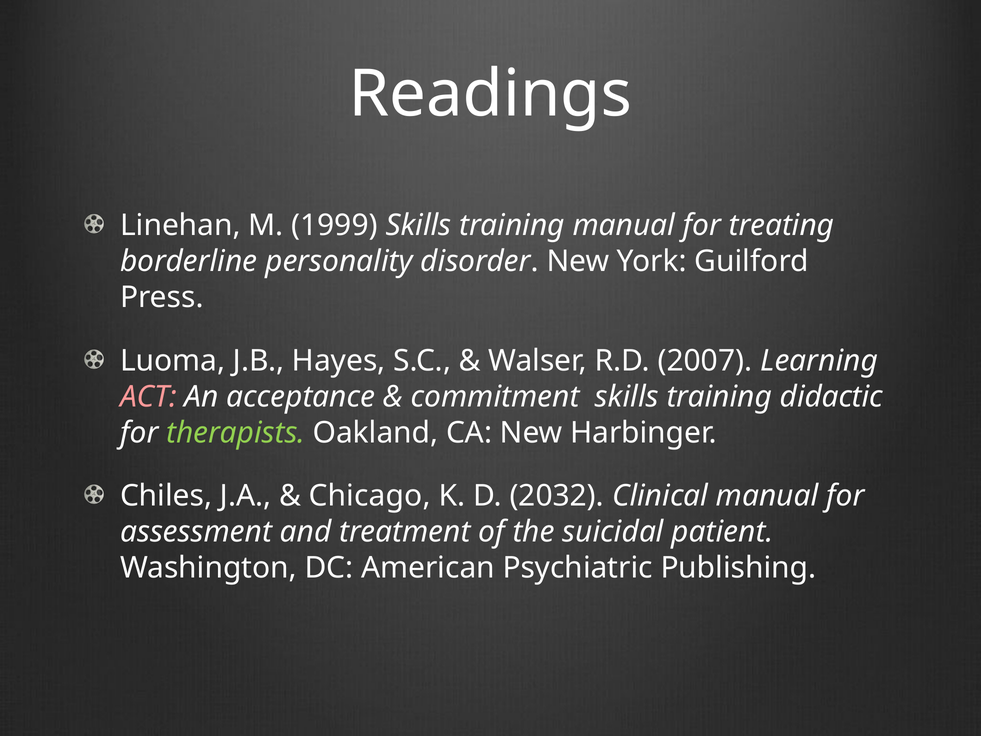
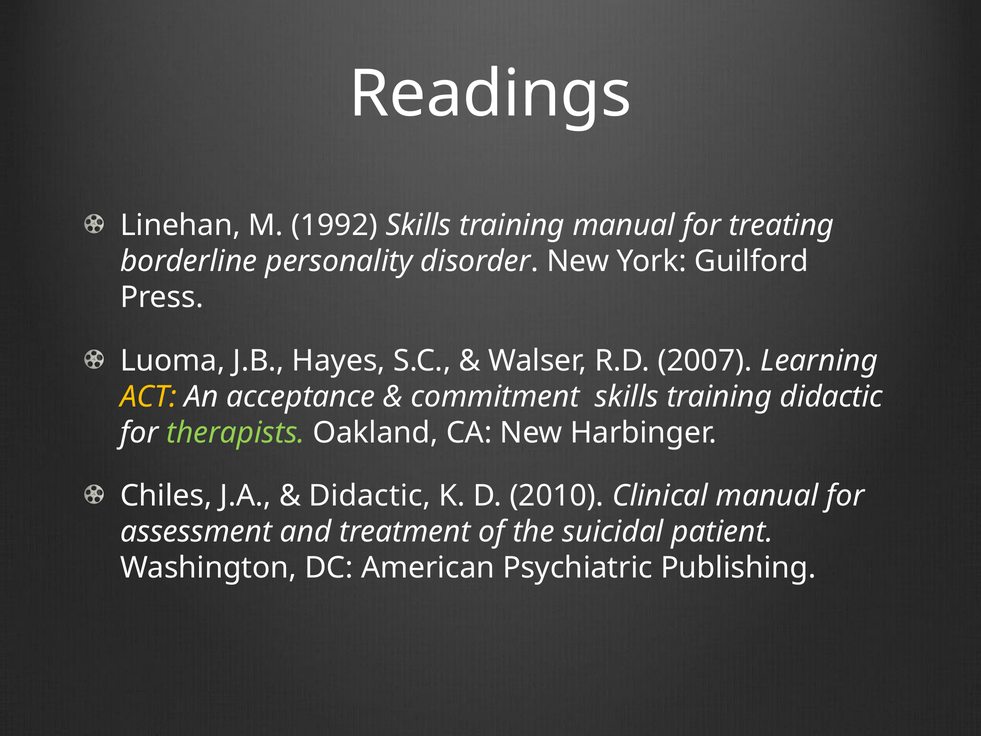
1999: 1999 -> 1992 (335, 226)
ACT colour: pink -> yellow (148, 397)
Chicago: Chicago -> Didactic (370, 496)
2032: 2032 -> 2010 (557, 496)
